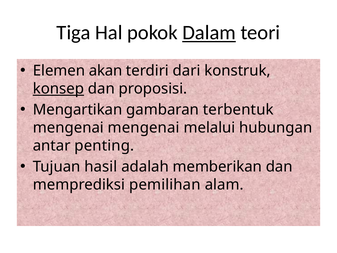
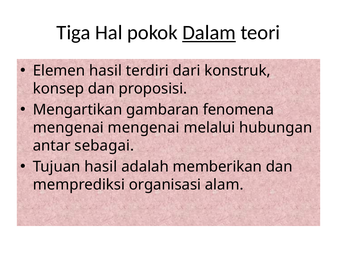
Elemen akan: akan -> hasil (106, 71)
konsep underline: present -> none (58, 89)
terbentuk: terbentuk -> fenomena (238, 110)
penting: penting -> sebagai (104, 146)
pemilihan: pemilihan -> organisasi (165, 185)
